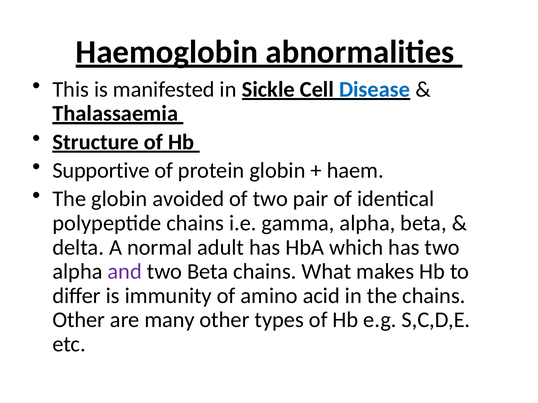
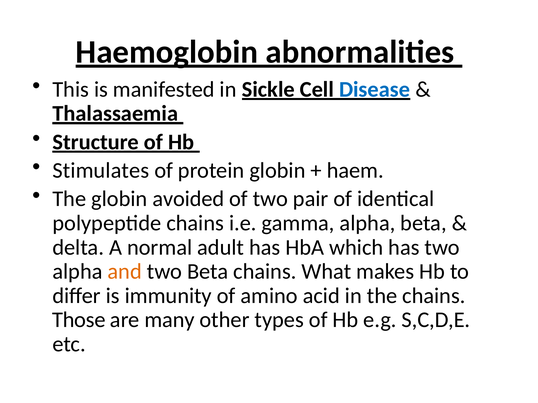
Supportive: Supportive -> Stimulates (101, 171)
and colour: purple -> orange (125, 272)
Other: Other -> Those (79, 320)
